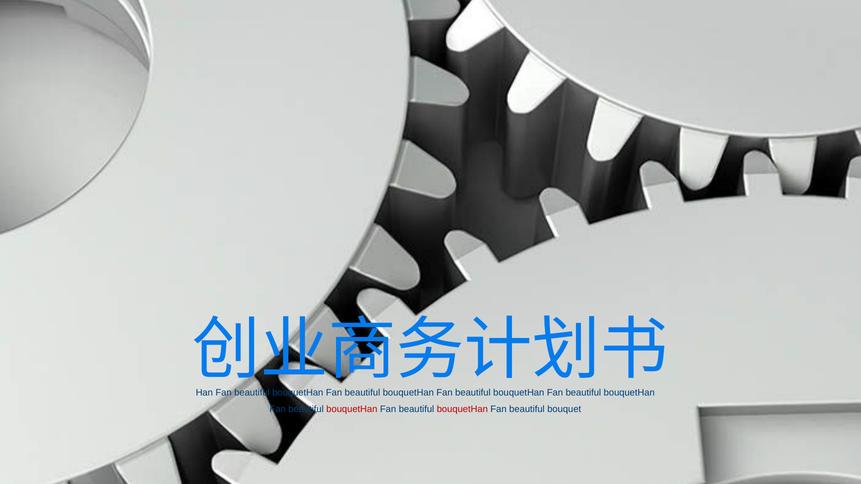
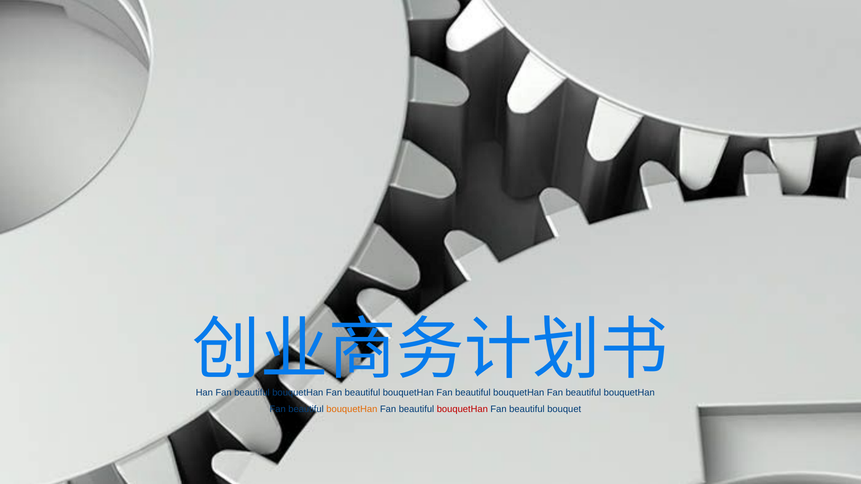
bouquetHan colour: red -> orange (352, 410)
